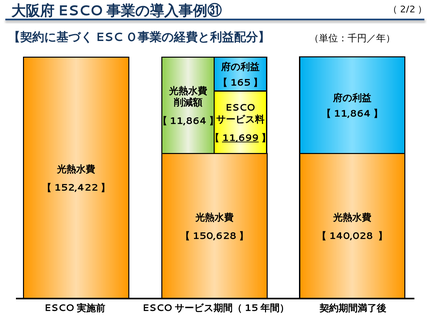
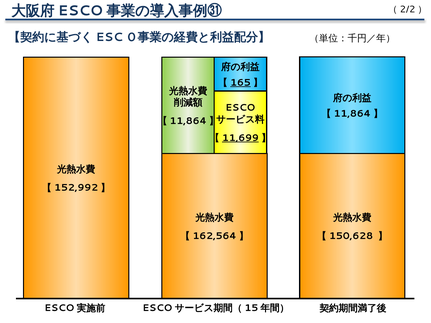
165 underline: none -> present (240, 83)
152,422: 152,422 -> 152,992 (76, 188)
150,628: 150,628 -> 162,564 (215, 236)
140,028: 140,028 -> 150,628 (351, 236)
